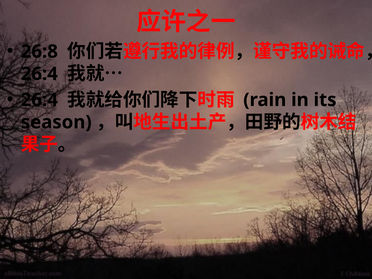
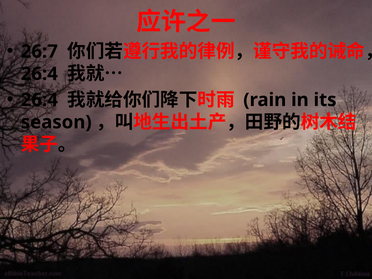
26:8: 26:8 -> 26:7 (39, 52)
